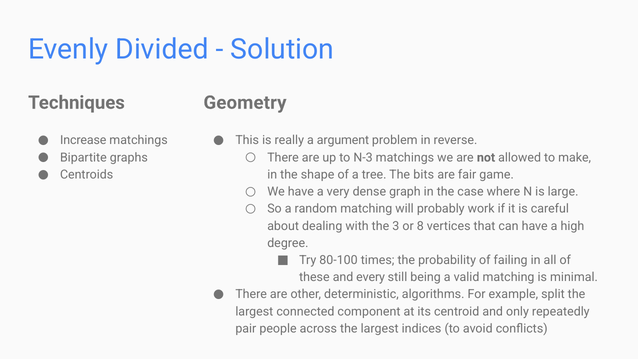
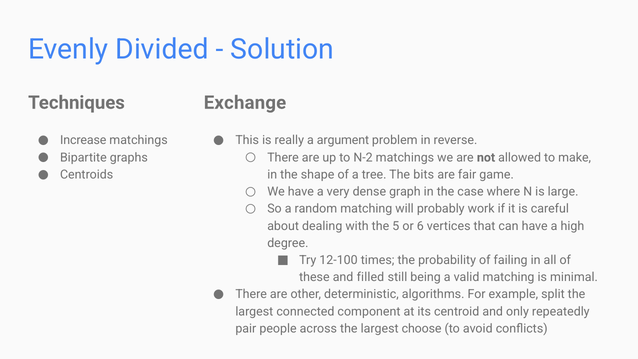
Geometry: Geometry -> Exchange (245, 103)
N-3: N-3 -> N-2 (363, 157)
3: 3 -> 5 (396, 226)
8: 8 -> 6 (420, 226)
80-100: 80-100 -> 12-100 (339, 260)
every: every -> filled (370, 277)
indices: indices -> choose (422, 329)
